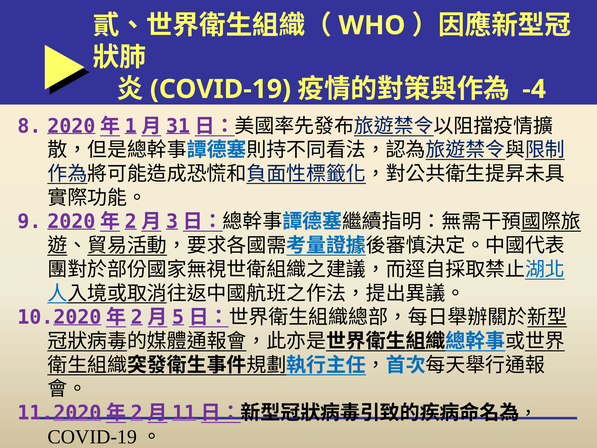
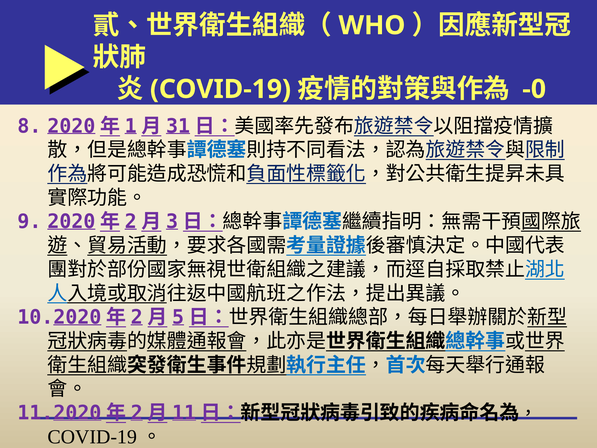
-4: -4 -> -0 (534, 89)
